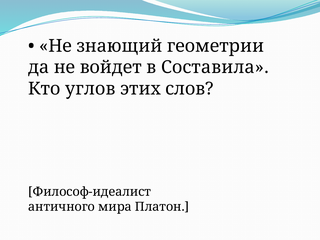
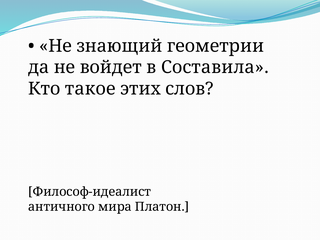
углов: углов -> такое (90, 89)
